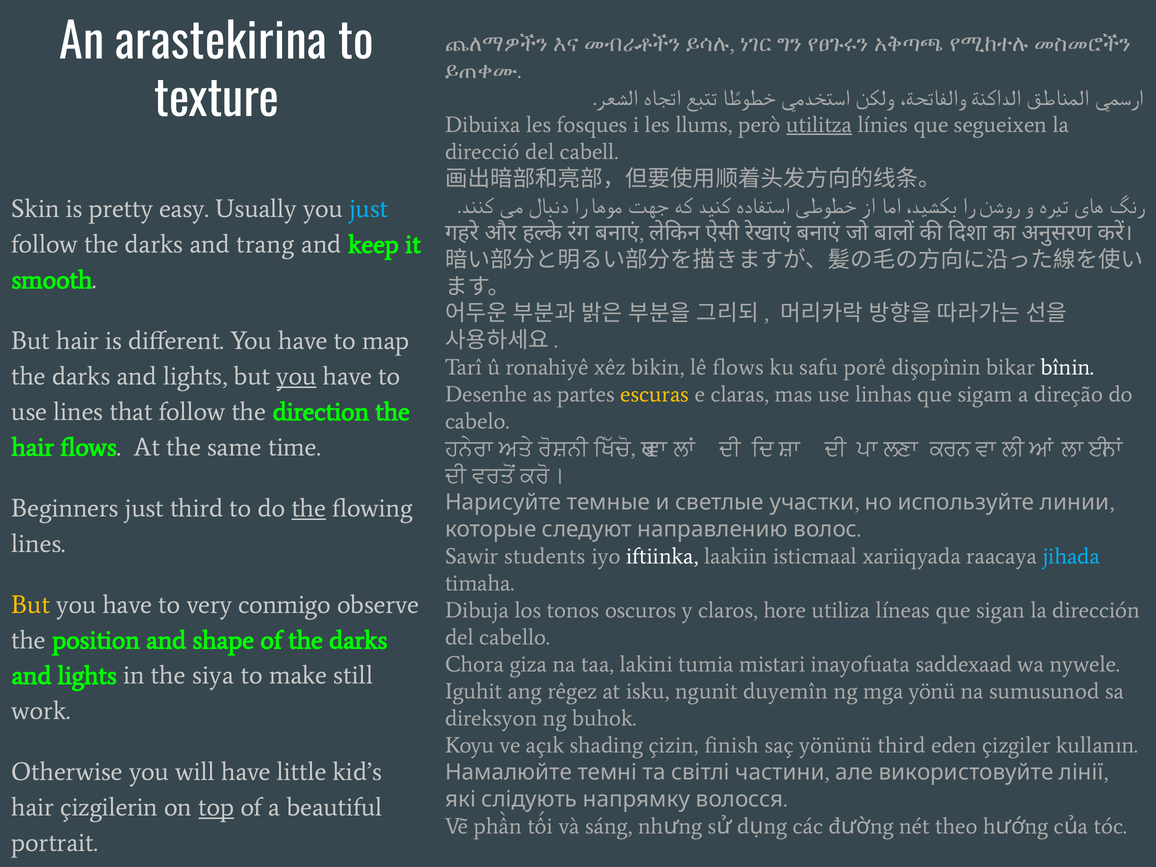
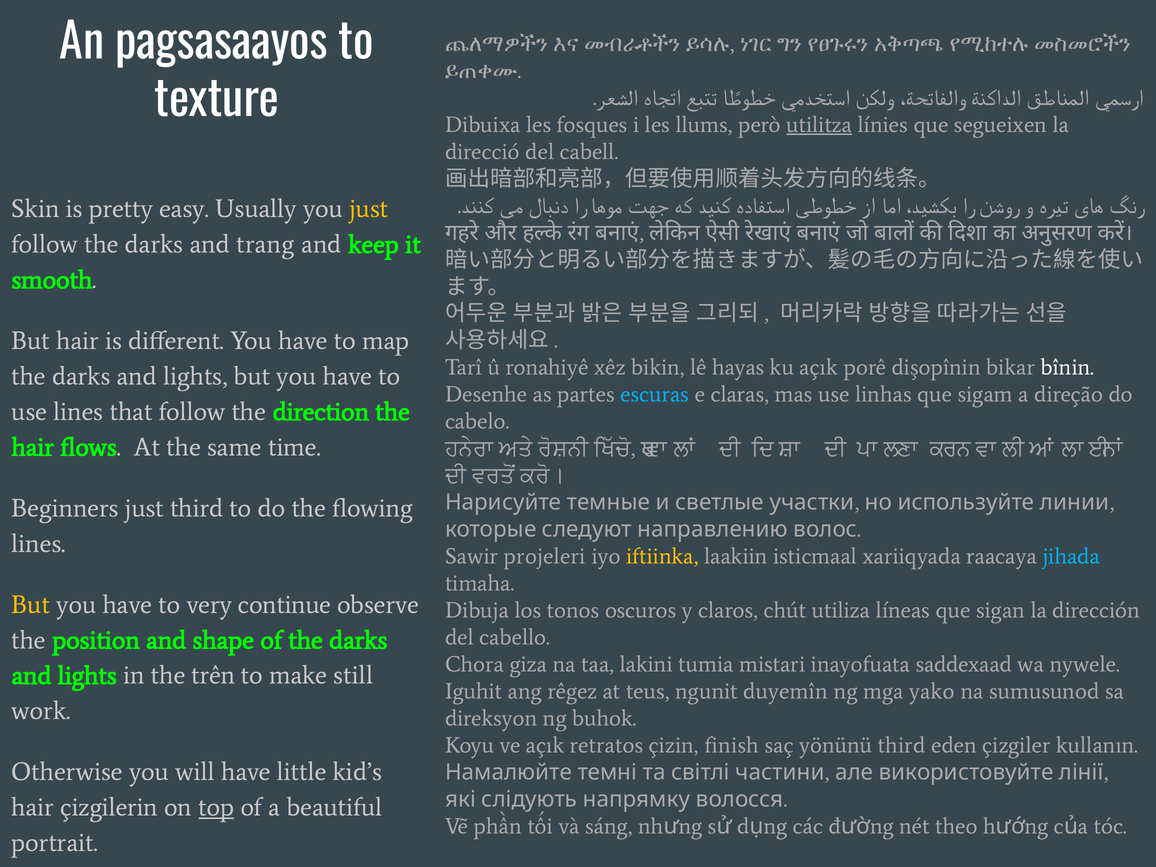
arastekirina: arastekirina -> pagsasaayos (221, 43)
just colour: light blue -> yellow (369, 209)
lê flows: flows -> hayas (738, 368)
ku safu: safu -> açık (819, 368)
you underline: present -> none (296, 376)
escuras colour: yellow -> light blue (655, 395)
the underline: present -> none (309, 508)
students: students -> projeleri (545, 556)
iftiinka colour: white -> yellow (662, 556)
conmigo: conmigo -> continue (285, 605)
hore: hore -> chút (785, 610)
siya: siya -> trên (213, 675)
isku: isku -> teus (648, 691)
yönü: yönü -> yako (932, 691)
shading: shading -> retratos (606, 745)
